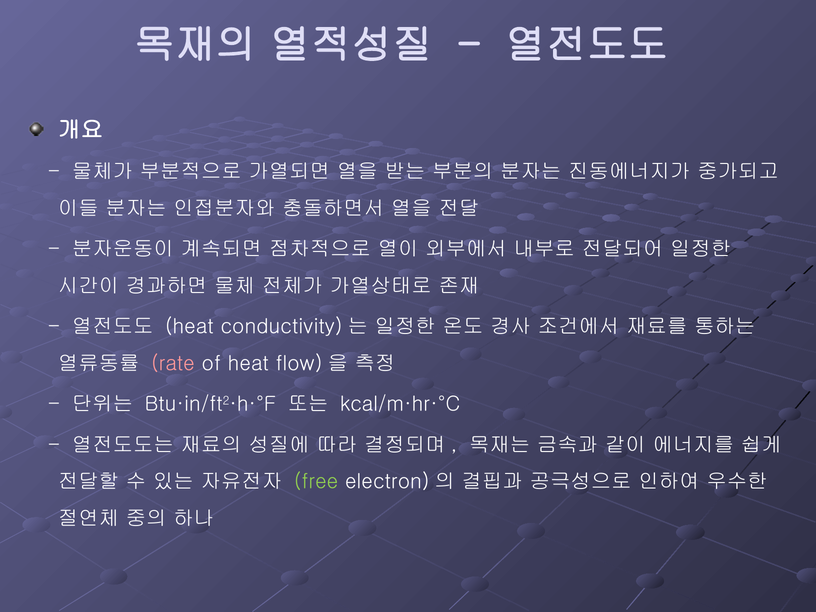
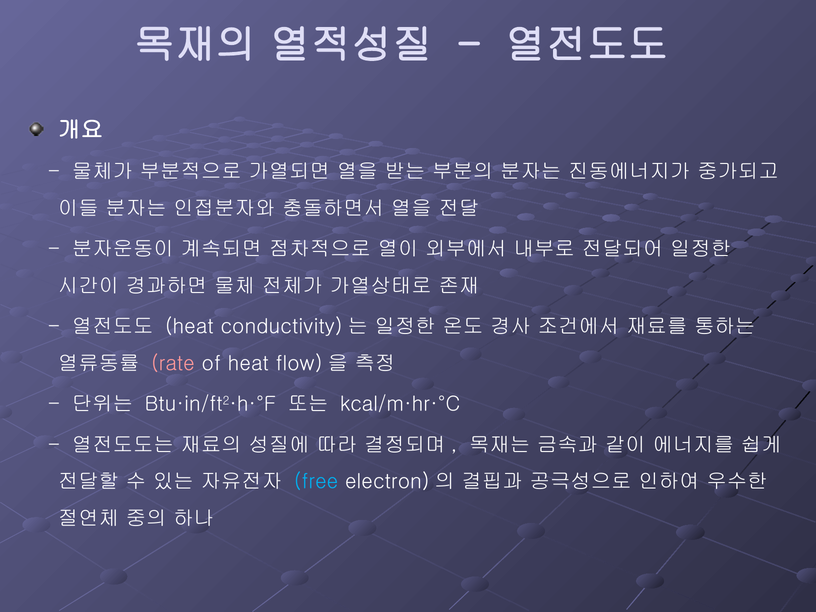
free colour: light green -> light blue (316, 482)
